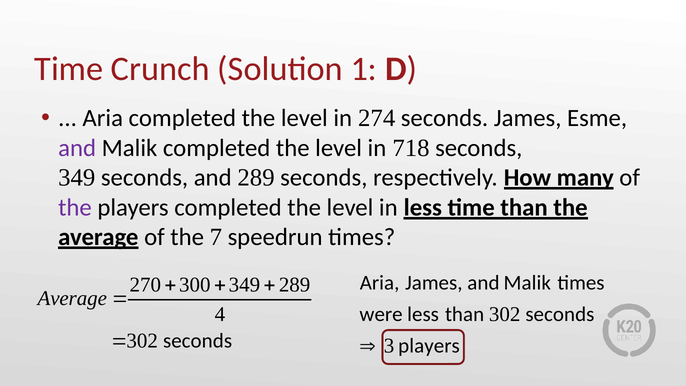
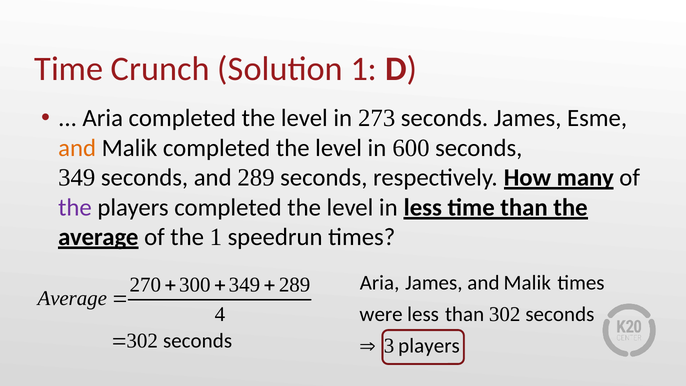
274: 274 -> 273 (377, 118)
and colour: purple -> orange (77, 148)
718: 718 -> 600 (411, 148)
the 7: 7 -> 1 (216, 237)
